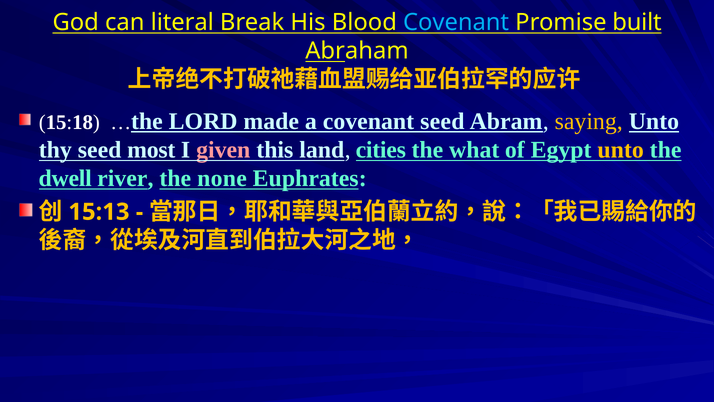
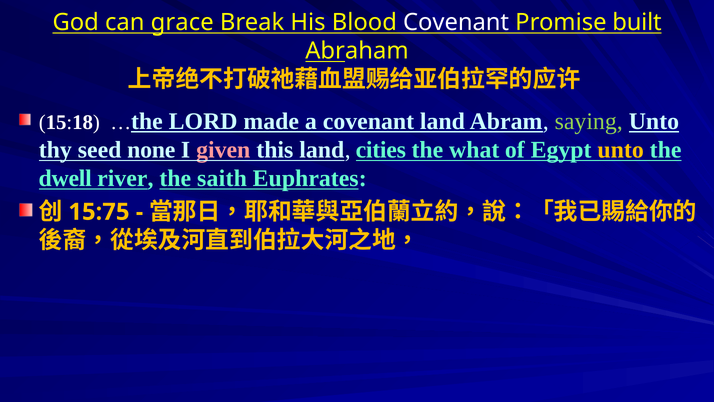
literal: literal -> grace (182, 22)
Covenant colour: light blue -> white (456, 22)
covenant seed: seed -> land (442, 121)
saying colour: yellow -> light green (589, 121)
most: most -> none (151, 150)
none: none -> saith (222, 178)
15:13: 15:13 -> 15:75 (99, 212)
